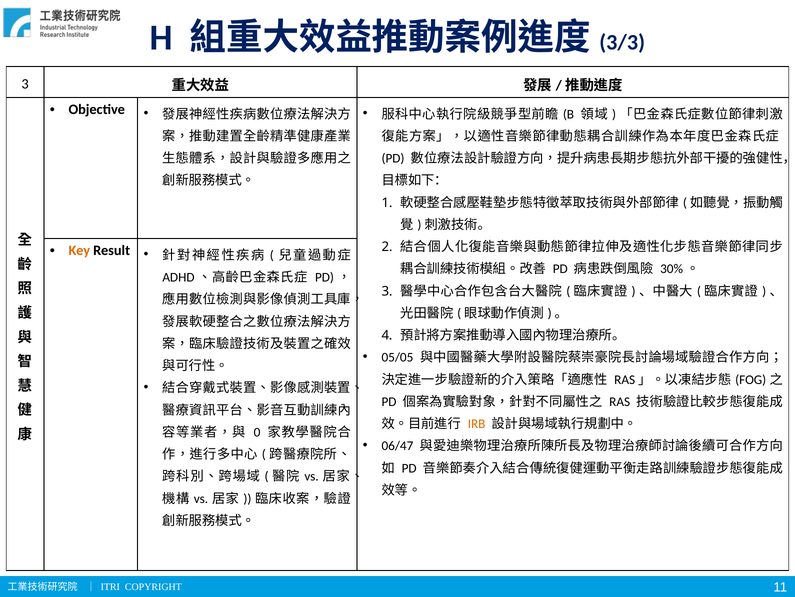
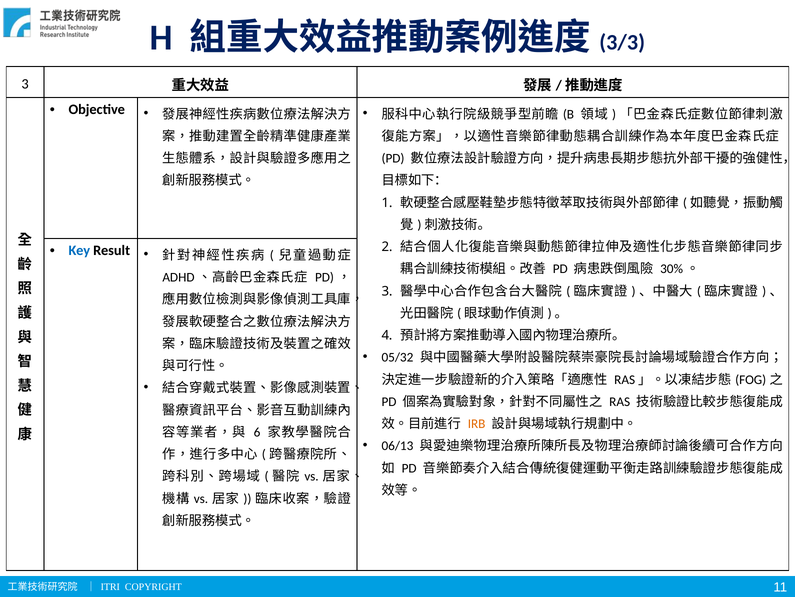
Key colour: orange -> blue (79, 250)
05/05: 05/05 -> 05/32 (397, 357)
0: 0 -> 6 (257, 432)
06/47: 06/47 -> 06/13 (397, 446)
